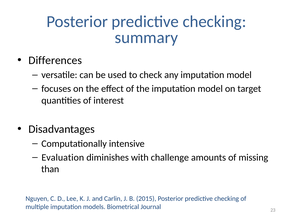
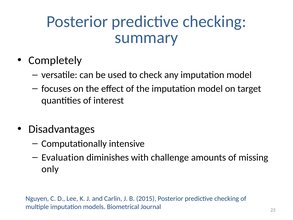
Differences: Differences -> Completely (55, 60)
than: than -> only (50, 169)
